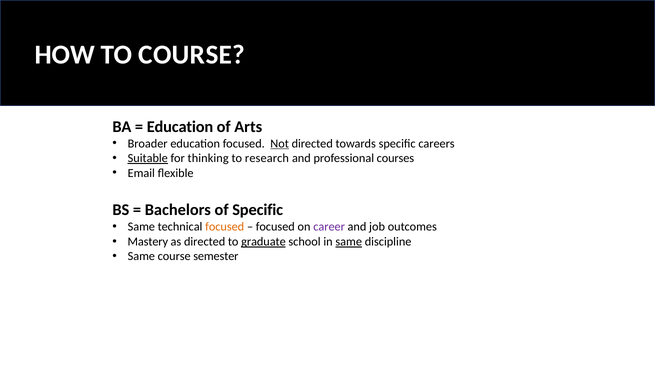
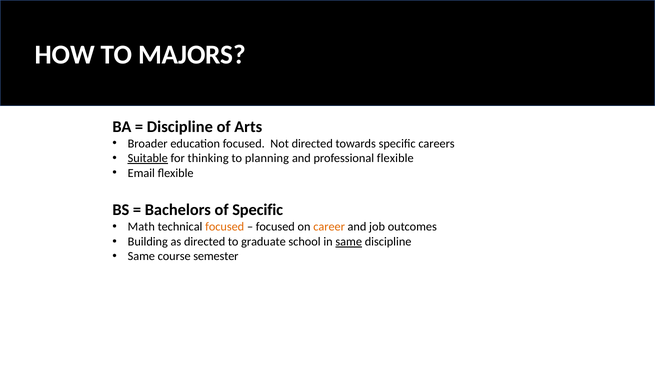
TO COURSE: COURSE -> MAJORS (192, 55)
Education: Education -> Discipline (180, 127)
Not underline: present -> none (280, 144)
research: research -> planning (267, 158)
professional courses: courses -> flexible (395, 158)
Same: Same -> Math (141, 227)
career colour: purple -> orange (329, 227)
Mastery: Mastery -> Building (148, 242)
graduate underline: present -> none (263, 242)
